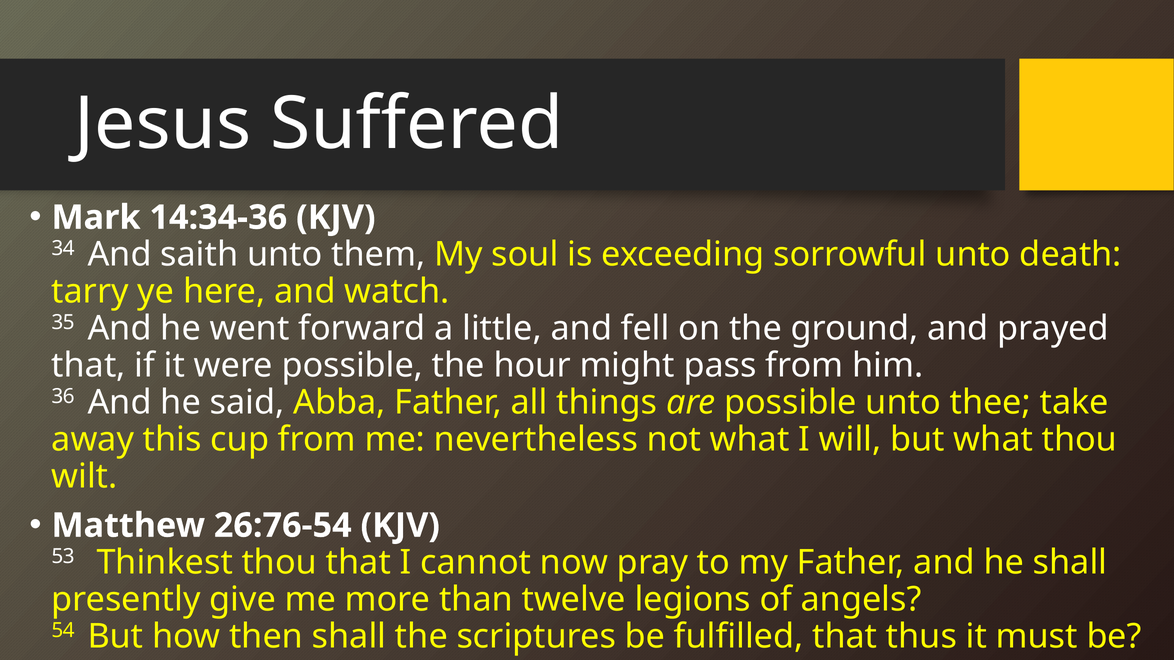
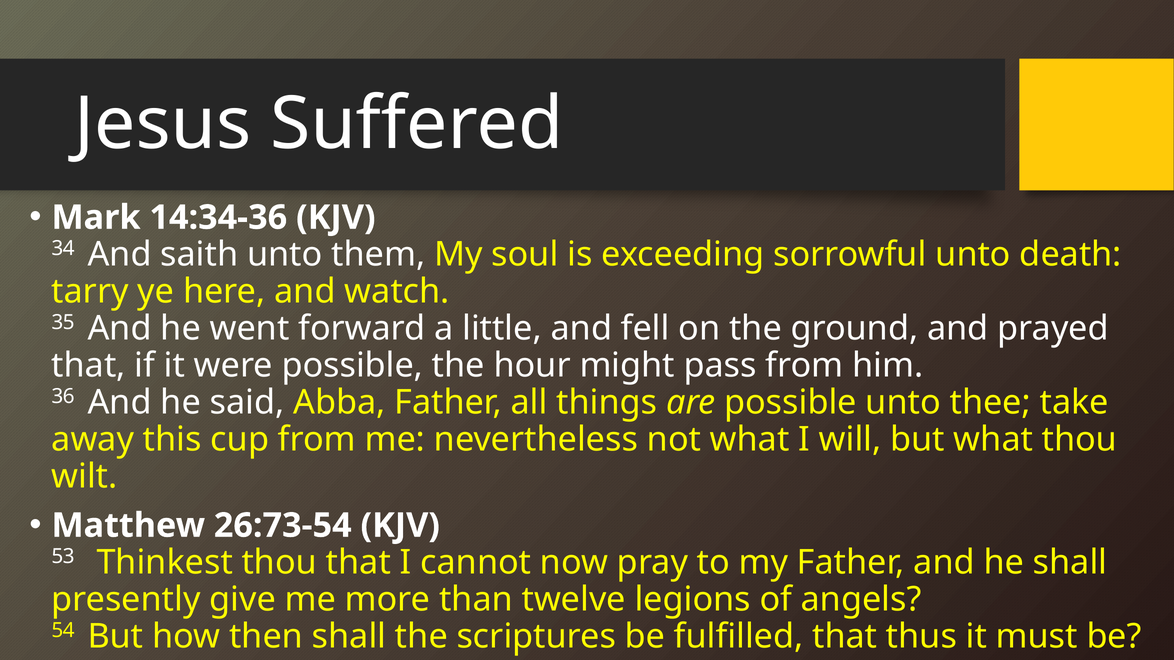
26:76-54: 26:76-54 -> 26:73-54 (283, 526)
